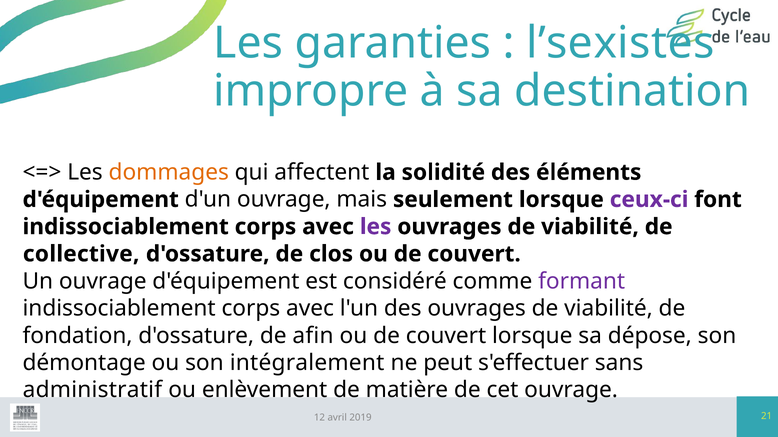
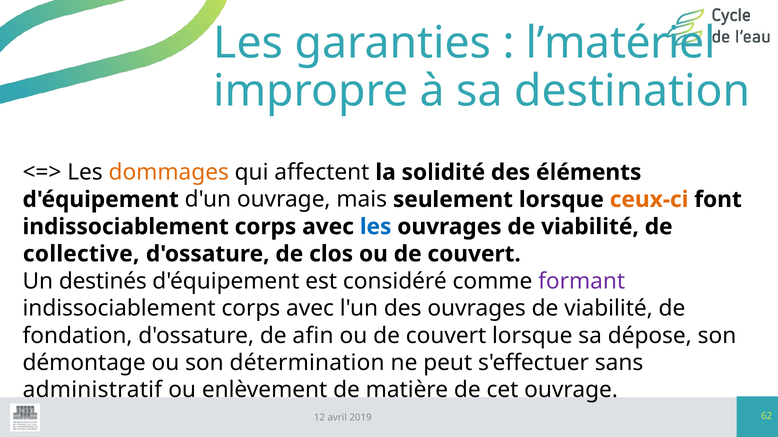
l’sexistes: l’sexistes -> l’matériel (621, 43)
ceux-ci colour: purple -> orange (649, 200)
les colour: purple -> blue (376, 227)
Un ouvrage: ouvrage -> destinés (103, 282)
intégralement: intégralement -> détermination (307, 363)
21: 21 -> 62 (767, 416)
